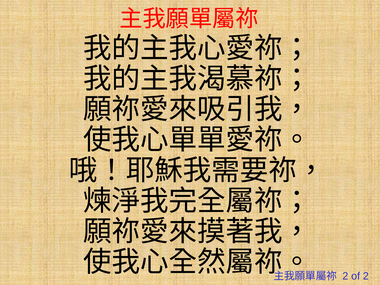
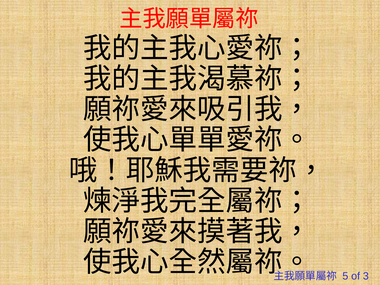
2: 2 -> 5 (345, 276)
of 2: 2 -> 3 (366, 276)
